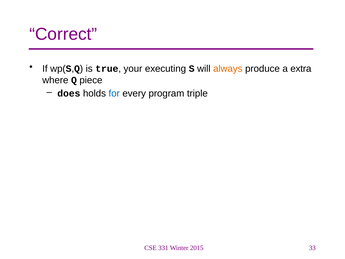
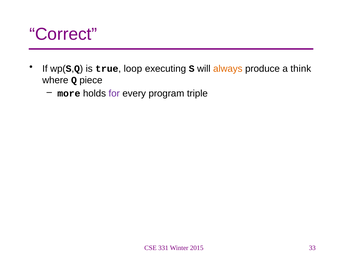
your: your -> loop (133, 69)
extra: extra -> think (301, 69)
does: does -> more (69, 93)
for colour: blue -> purple (114, 93)
